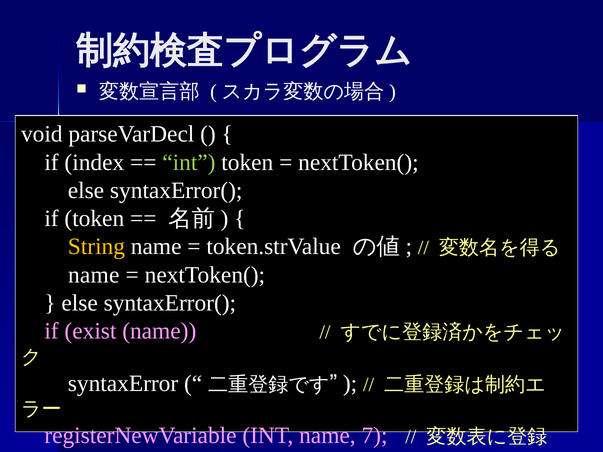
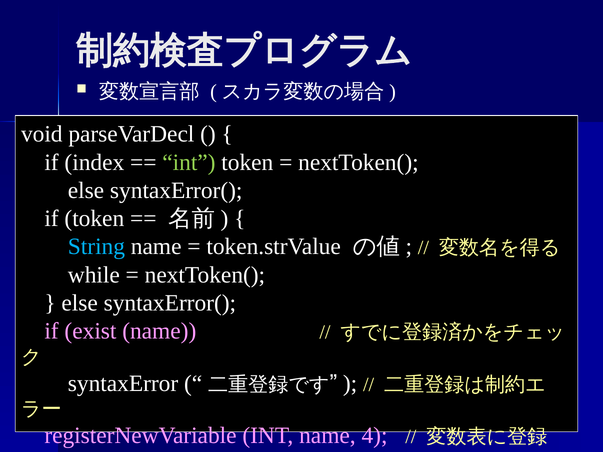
String colour: yellow -> light blue (96, 247)
name: name -> while (94, 275)
7: 7 -> 4 (375, 436)
